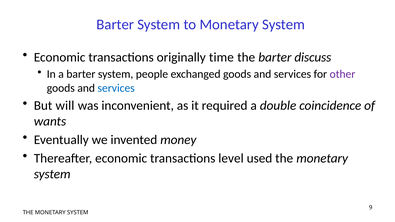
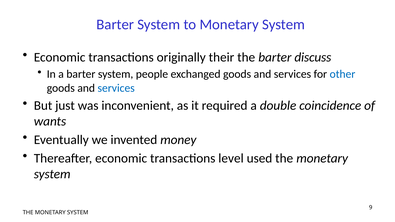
time: time -> their (221, 57)
other colour: purple -> blue (342, 74)
will: will -> just (65, 106)
